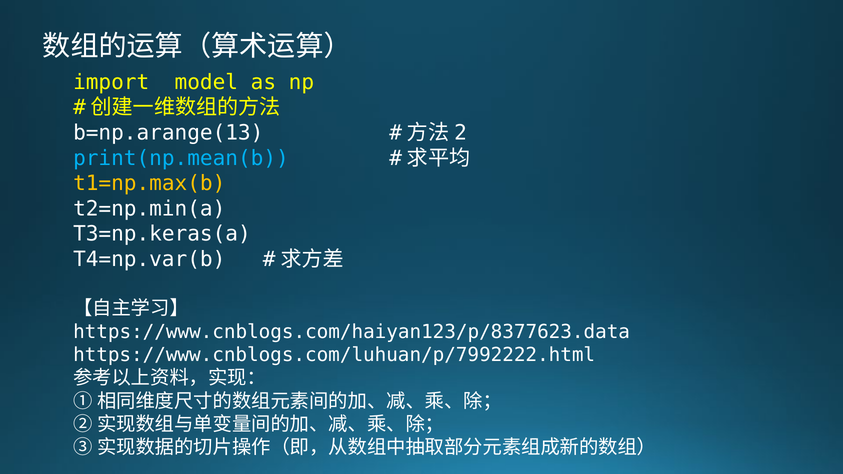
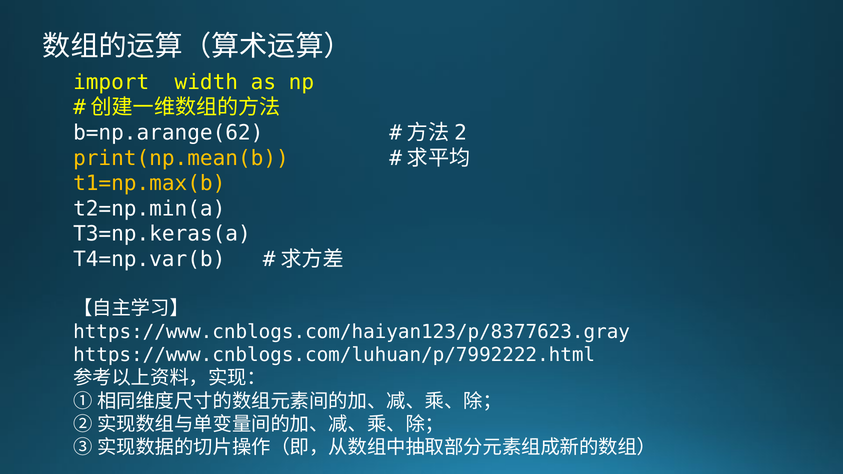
model: model -> width (206, 82)
b=np.arange(13: b=np.arange(13 -> b=np.arange(62 (168, 133)
print(np.mean(b colour: light blue -> yellow (181, 158)
https://www.cnblogs.com/haiyan123/p/8377623.data: https://www.cnblogs.com/haiyan123/p/8377623.data -> https://www.cnblogs.com/haiyan123/p/8377623.gray (352, 332)
